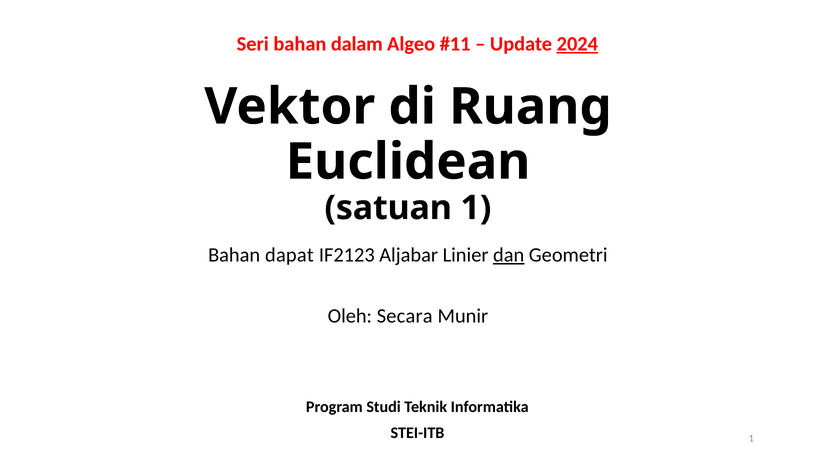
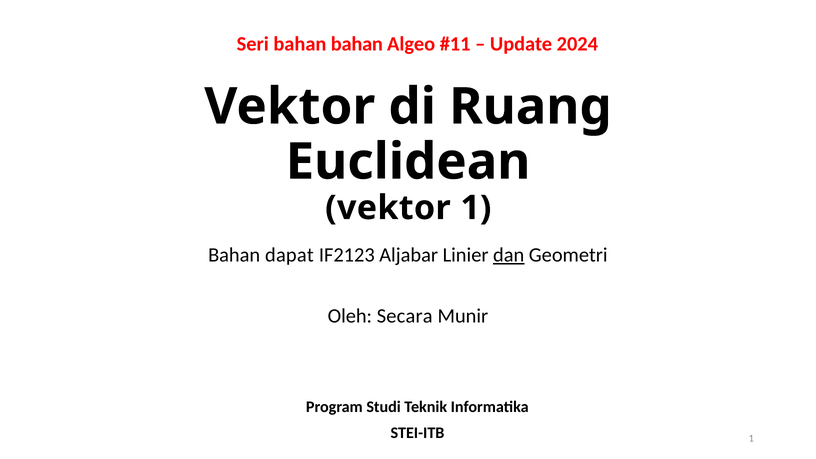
bahan dalam: dalam -> bahan (357, 44)
2024 underline: present -> none (577, 44)
satuan: satuan -> vektor (388, 208)
